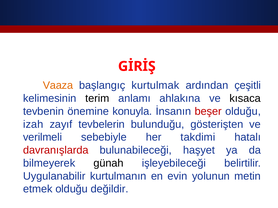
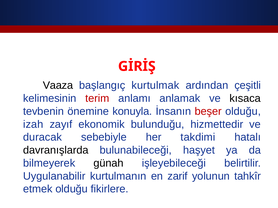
Vaaza colour: orange -> black (58, 86)
terim colour: black -> red (97, 99)
ahlakına: ahlakına -> anlamak (180, 99)
tevbelerin: tevbelerin -> ekonomik (102, 125)
gösterişten: gösterişten -> hizmettedir (217, 125)
verilmeli: verilmeli -> duracak (42, 138)
davranışlarda colour: red -> black (56, 151)
evin: evin -> zarif (178, 176)
metin: metin -> tahkîr (248, 176)
değildir: değildir -> fikirlere (110, 189)
